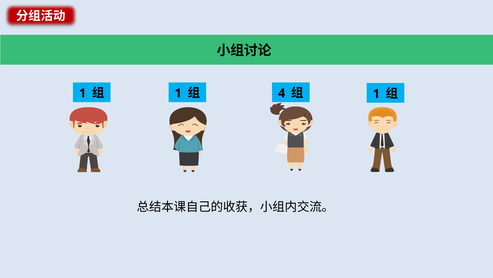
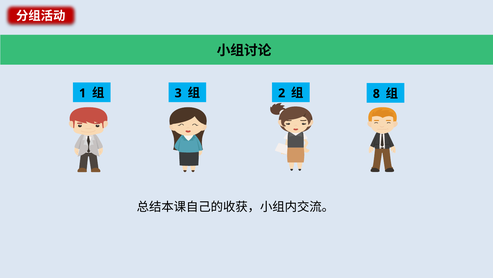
1: 1 -> 3 (178, 93)
4: 4 -> 2 (282, 93)
1: 1 -> 8 (376, 94)
